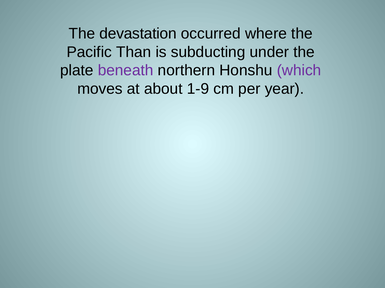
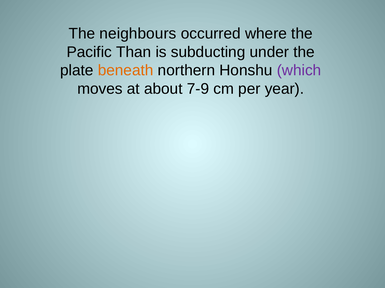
devastation: devastation -> neighbours (138, 34)
beneath colour: purple -> orange (126, 71)
1-9: 1-9 -> 7-9 (198, 89)
